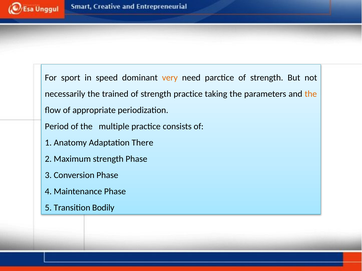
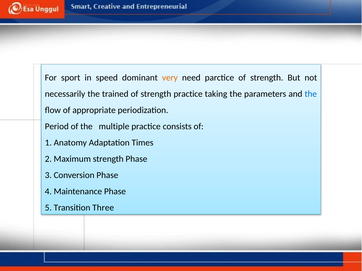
the colour: orange -> blue (311, 94)
There: There -> Times (143, 143)
Bodily: Bodily -> Three (103, 208)
